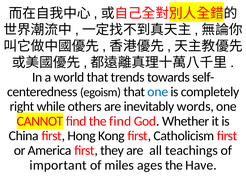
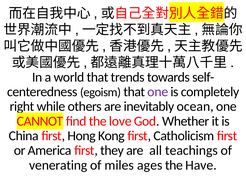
one colour: blue -> purple (158, 92)
words: words -> ocean (195, 107)
the find: find -> love (120, 121)
important: important -> venerating (58, 166)
